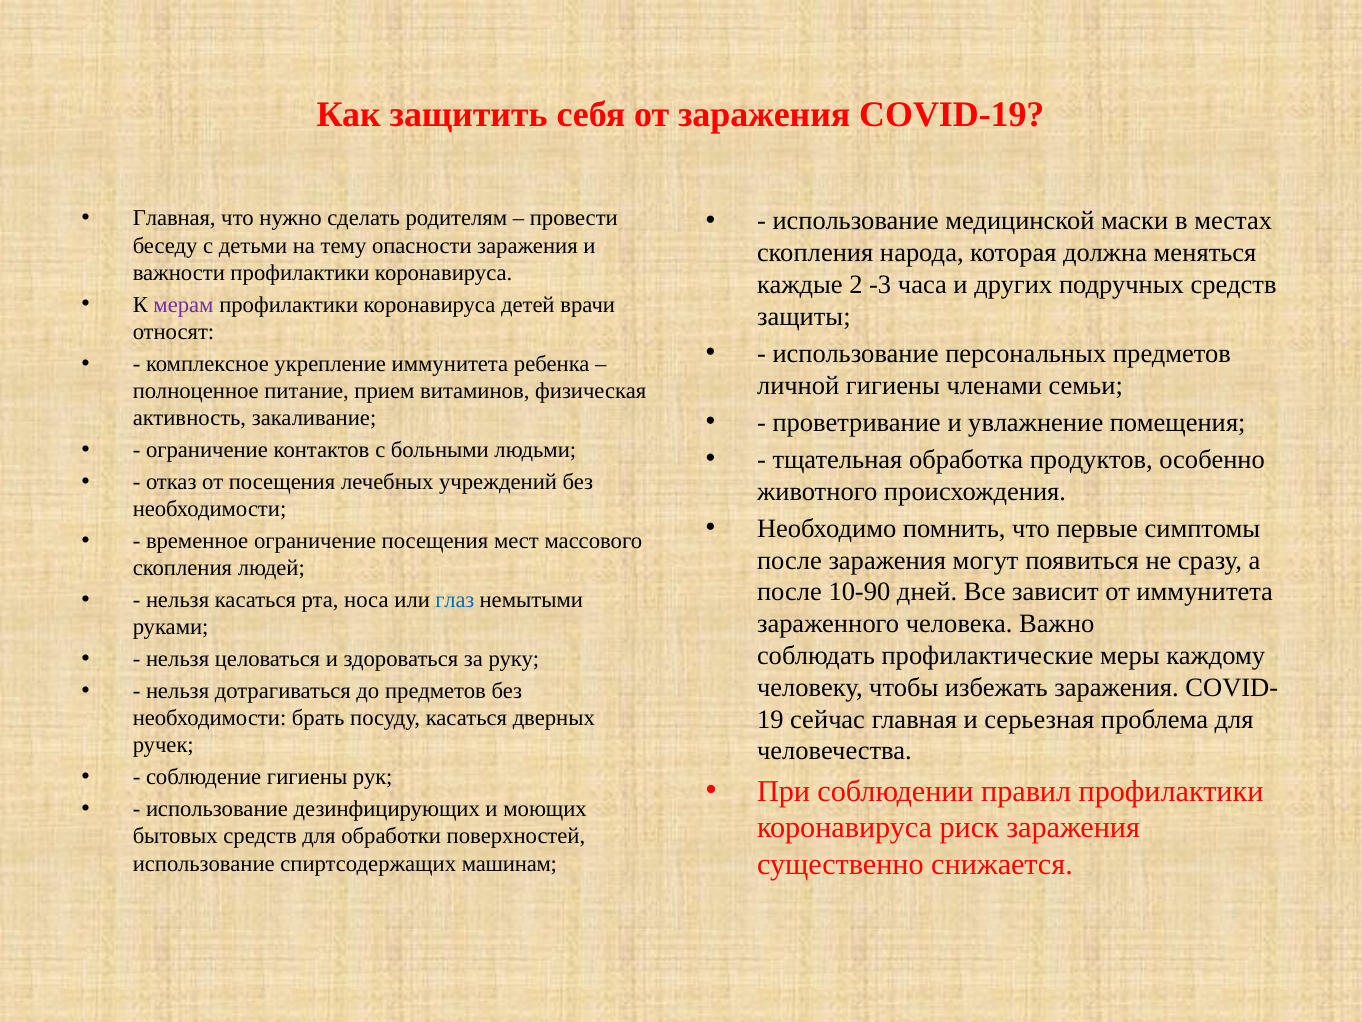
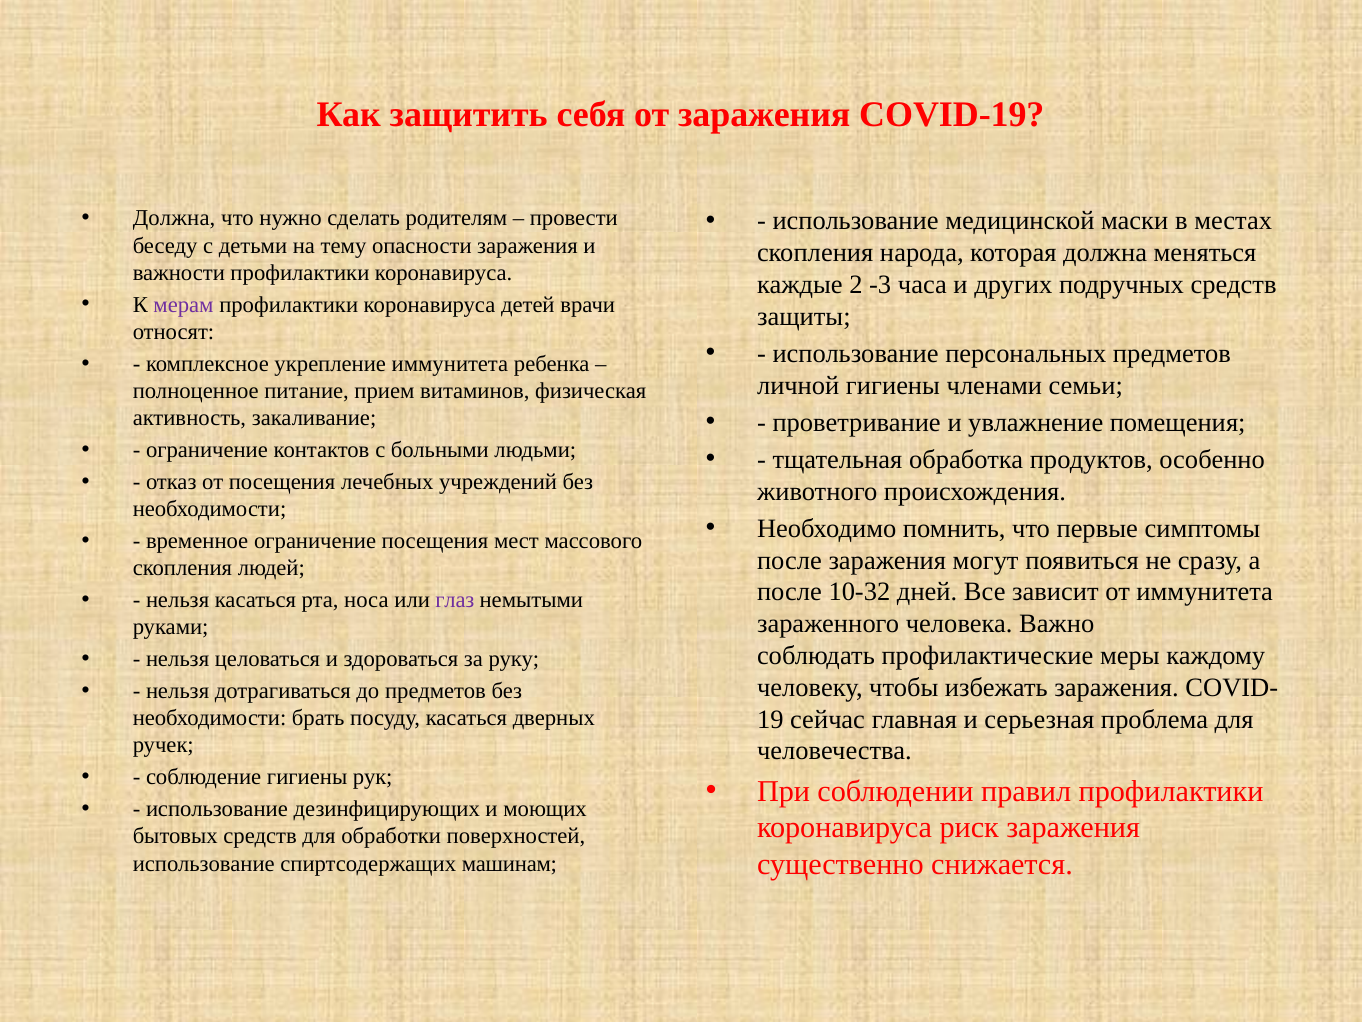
Главная: Главная -> Должна (174, 218)
10-90: 10-90 -> 10-32 (859, 592)
глаз colour: blue -> purple (455, 600)
